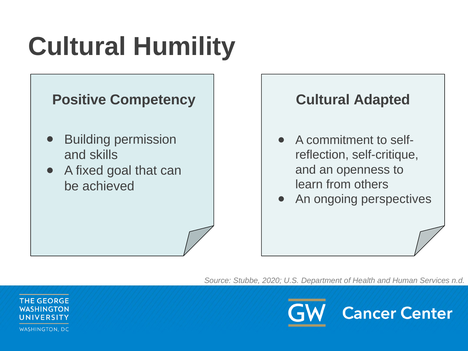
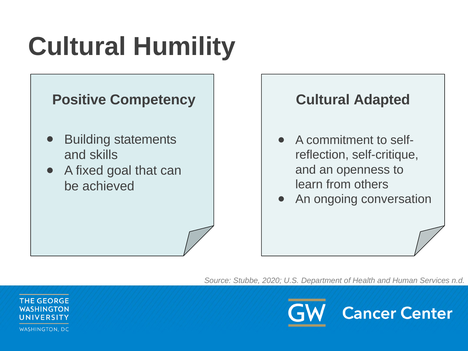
permission: permission -> statements (145, 139)
perspectives: perspectives -> conversation (396, 199)
